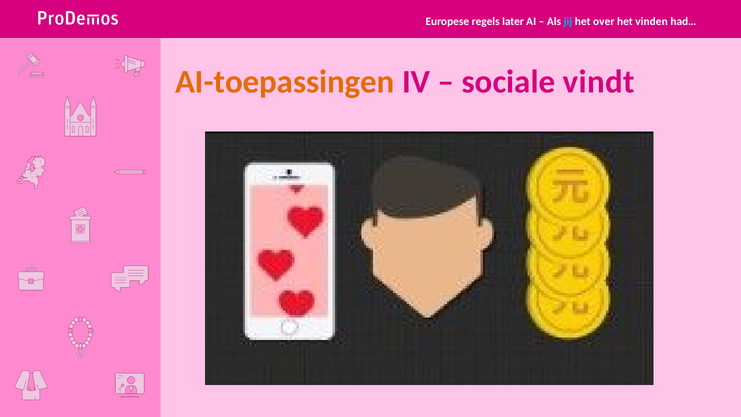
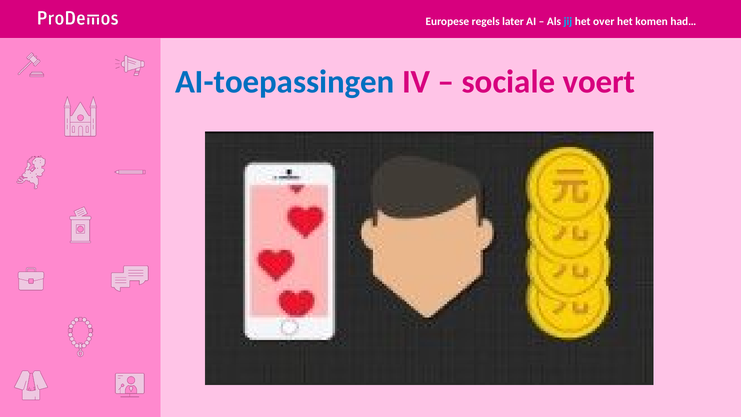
vinden: vinden -> komen (652, 22)
AI-toepassingen colour: orange -> blue (285, 82)
vindt: vindt -> voert (599, 82)
